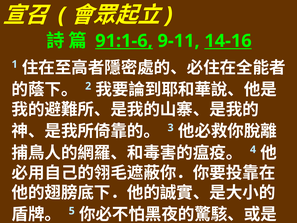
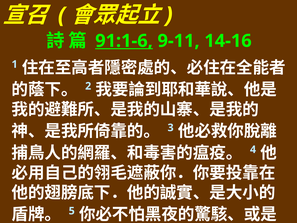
14-16 underline: present -> none (228, 41)
